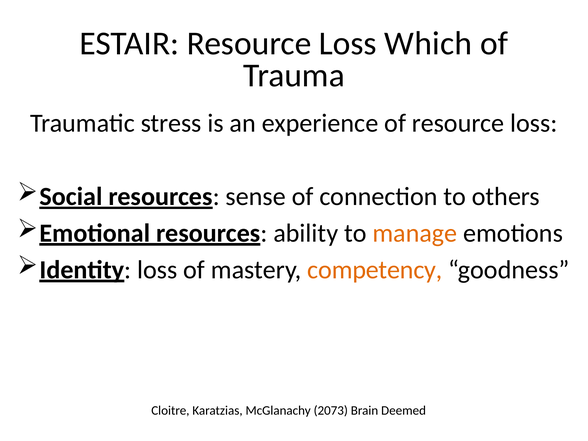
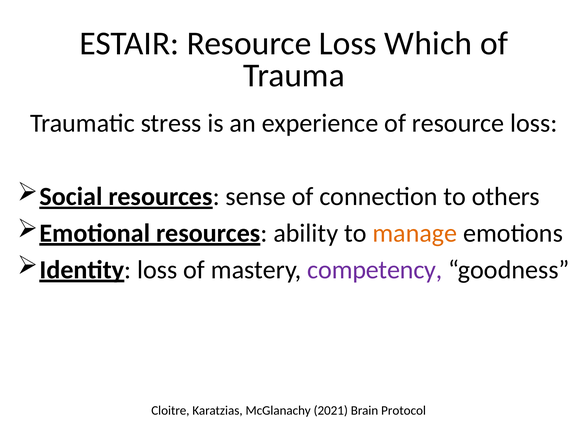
competency colour: orange -> purple (375, 270)
2073: 2073 -> 2021 (331, 411)
Deemed: Deemed -> Protocol (404, 411)
